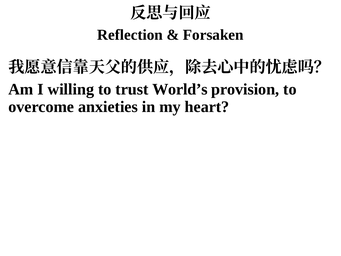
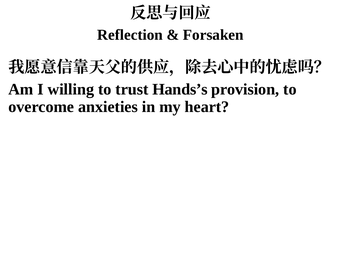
World’s: World’s -> Hands’s (180, 89)
